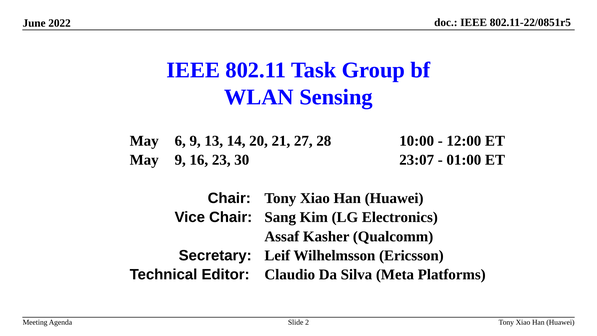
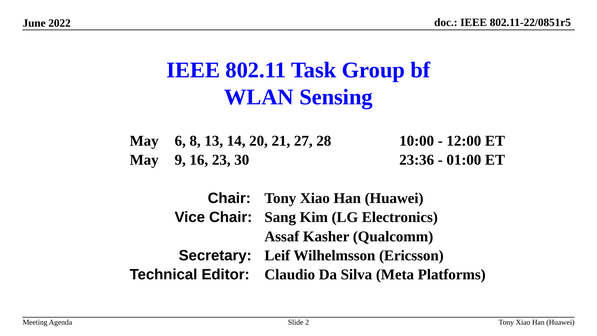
6 9: 9 -> 8 (195, 141)
23:07: 23:07 -> 23:36 (417, 160)
